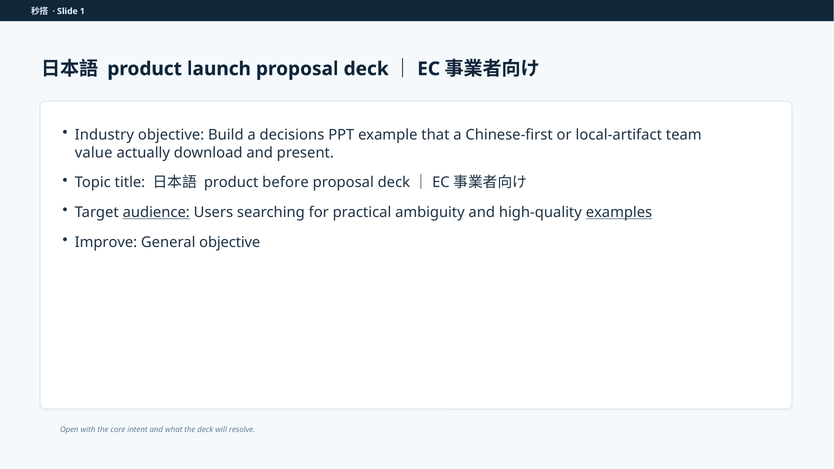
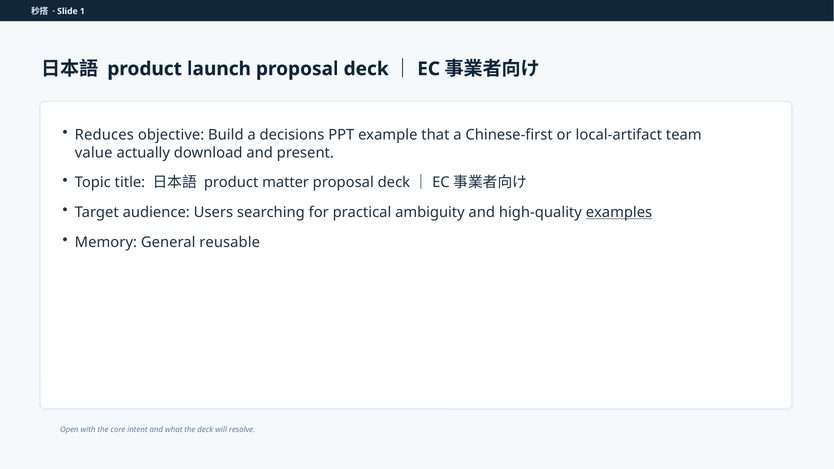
Industry: Industry -> Reduces (104, 135)
before: before -> matter (286, 183)
audience underline: present -> none (156, 212)
Improve: Improve -> Memory (106, 242)
General objective: objective -> reusable (230, 242)
